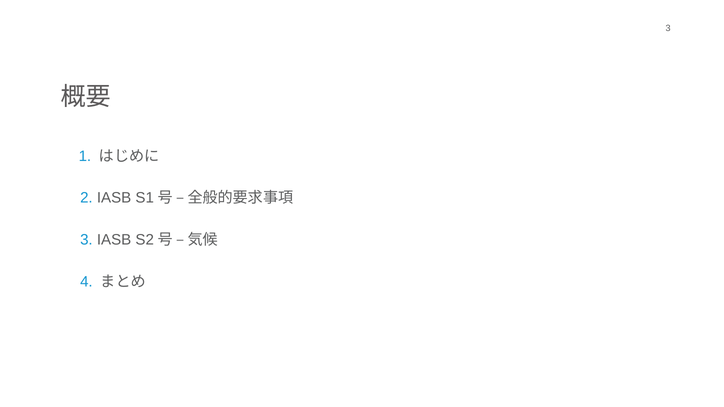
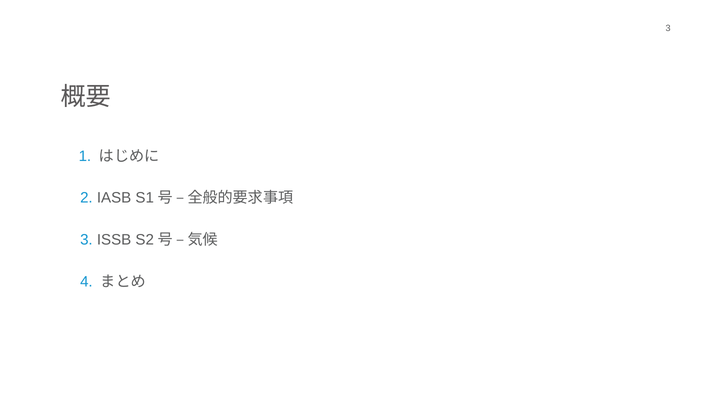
3 IASB: IASB -> ISSB (114, 240)
